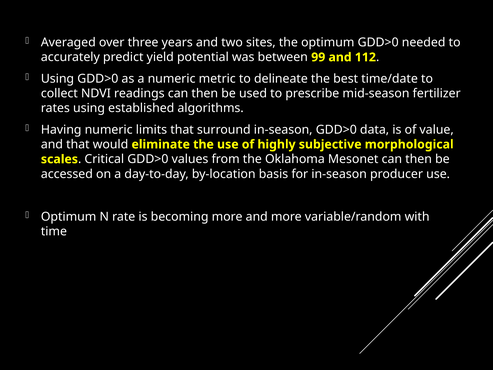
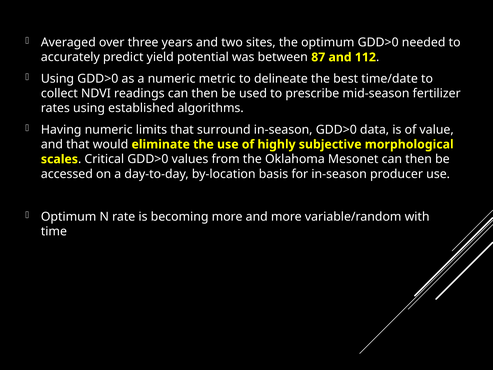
99: 99 -> 87 (318, 57)
